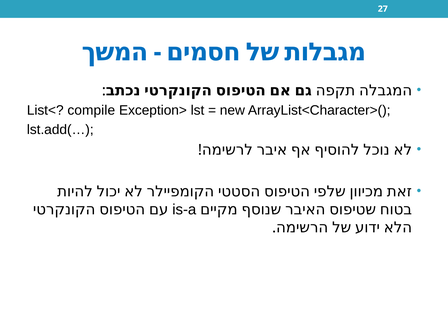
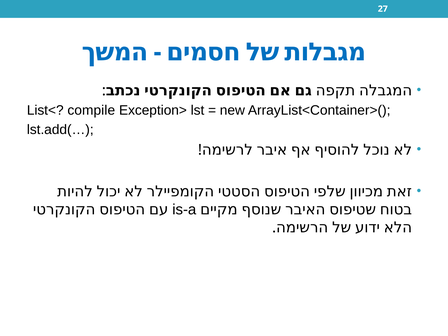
ArrayList<Character>(: ArrayList<Character>( -> ArrayList<Container>( (319, 110)
